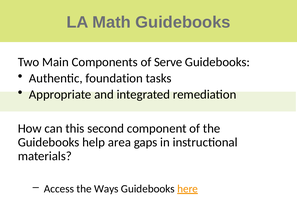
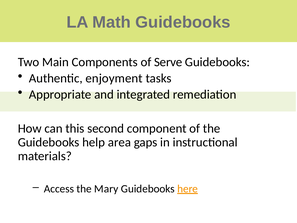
foundation: foundation -> enjoyment (114, 78)
Ways: Ways -> Mary (106, 189)
